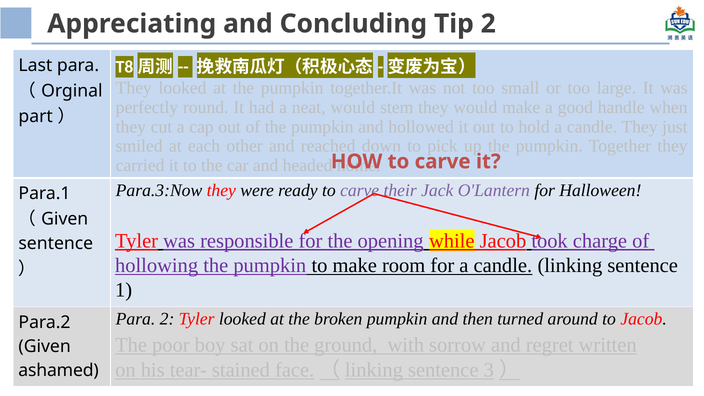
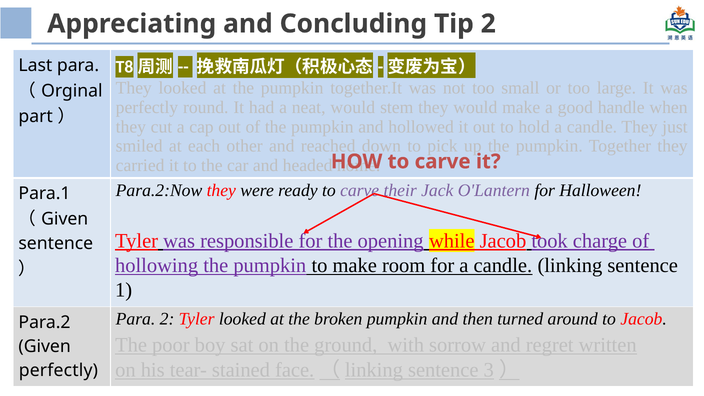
Para.3:Now: Para.3:Now -> Para.2:Now (159, 190)
ashamed: ashamed -> perfectly (58, 370)
